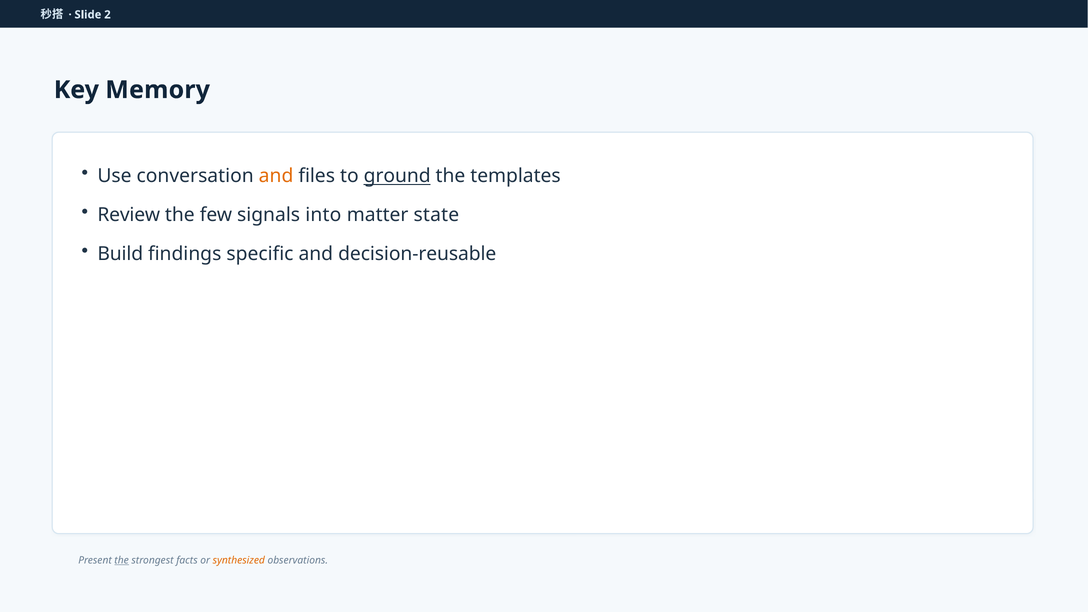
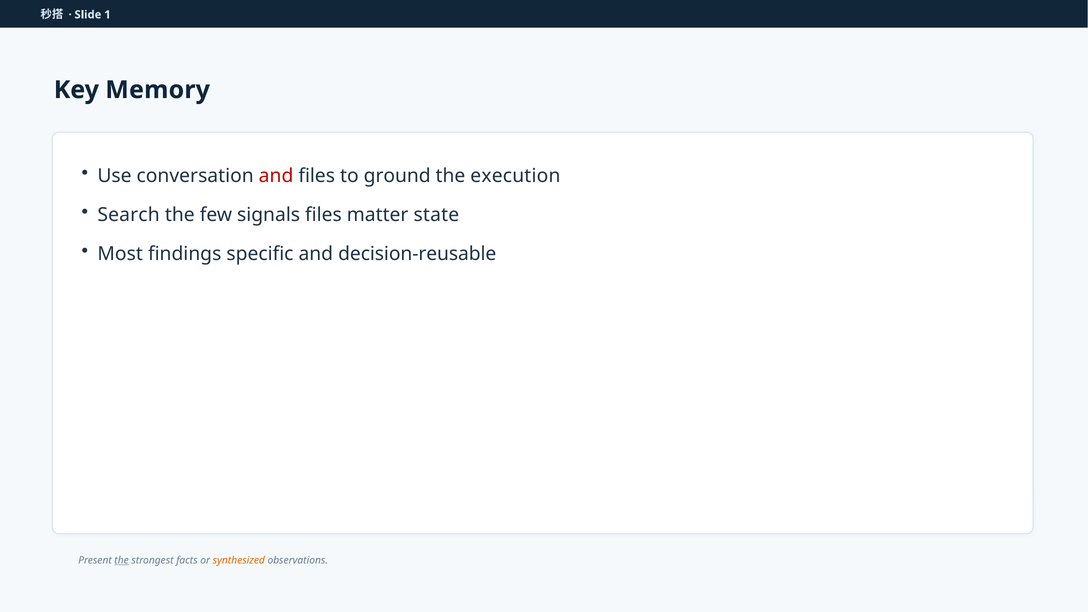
2: 2 -> 1 (107, 15)
and colour: orange -> red (276, 176)
ground underline: present -> none (397, 176)
templates: templates -> execution (515, 176)
Review: Review -> Search (129, 215)
signals into: into -> files (323, 215)
Build: Build -> Most (120, 254)
